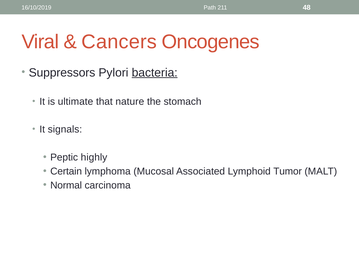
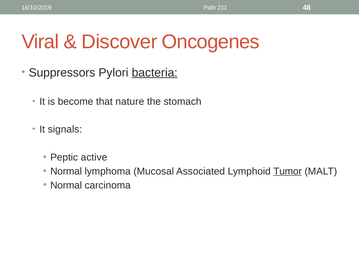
Cancers: Cancers -> Discover (119, 42)
ultimate: ultimate -> become (76, 102)
highly: highly -> active (94, 157)
Certain: Certain -> Normal (66, 171)
Tumor underline: none -> present (288, 171)
